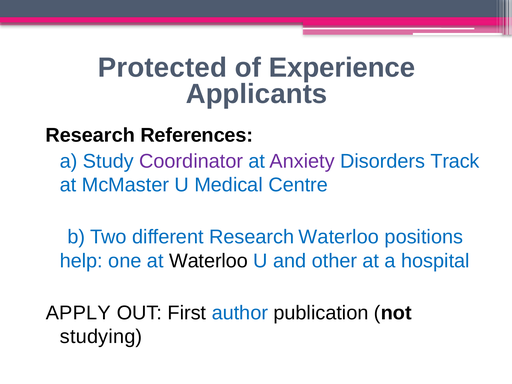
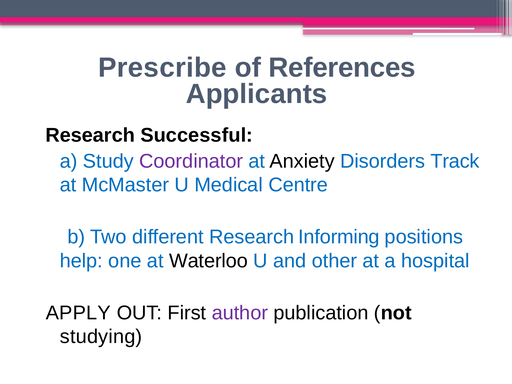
Protected: Protected -> Prescribe (162, 68)
Experience: Experience -> References (342, 68)
References: References -> Successful (197, 135)
Anxiety colour: purple -> black (302, 161)
Research Waterloo: Waterloo -> Informing (339, 237)
author colour: blue -> purple (240, 313)
